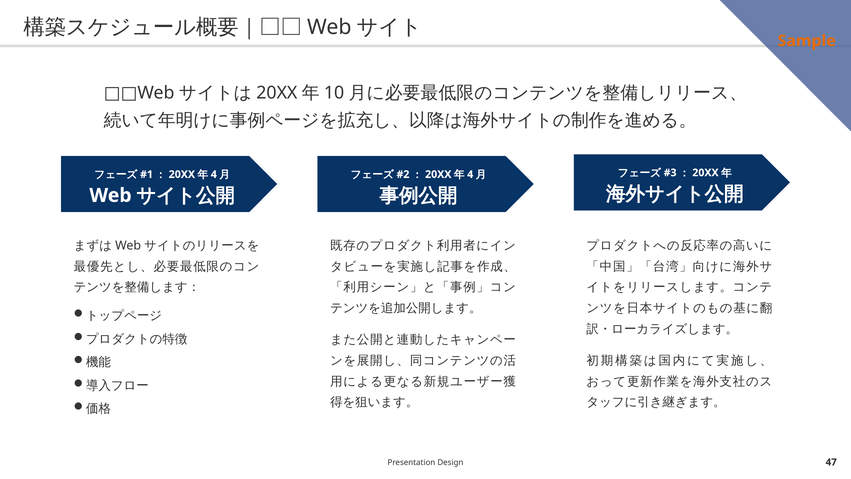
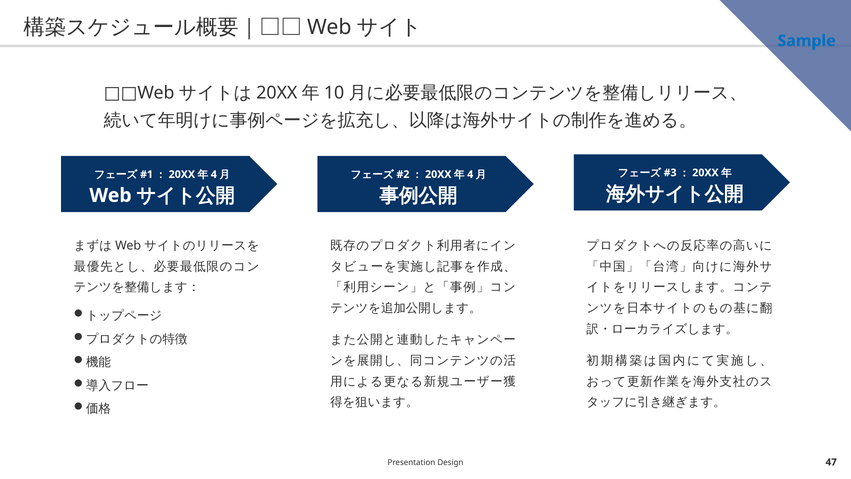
Sample colour: orange -> blue (807, 41)
